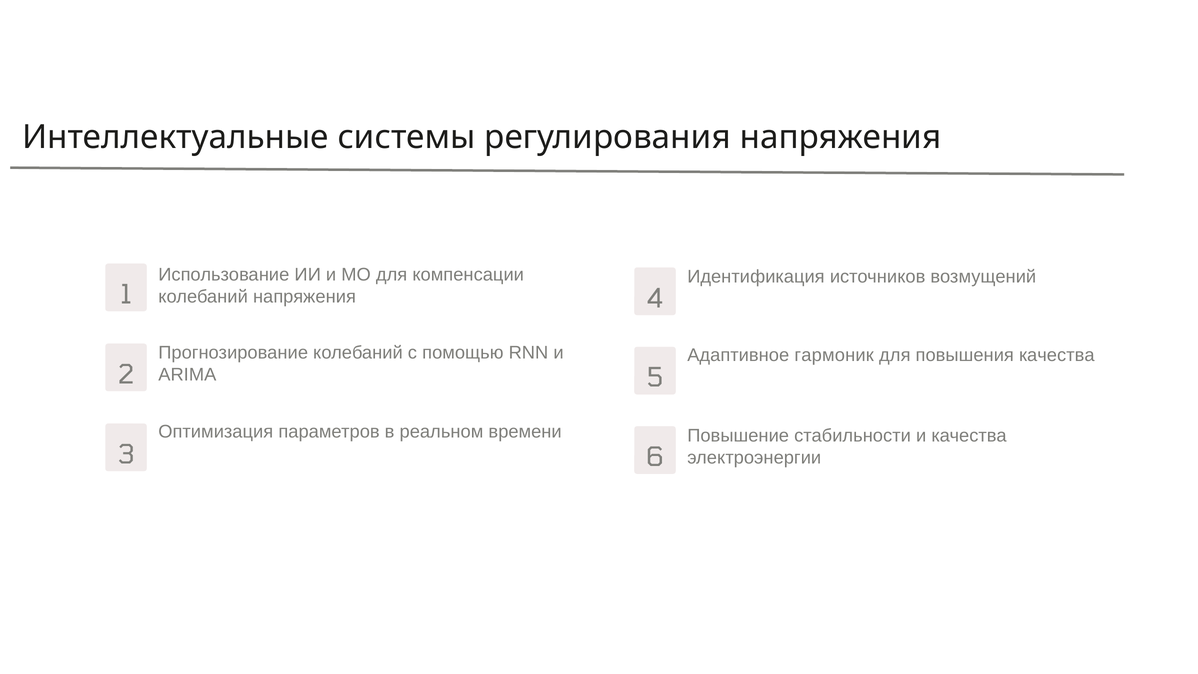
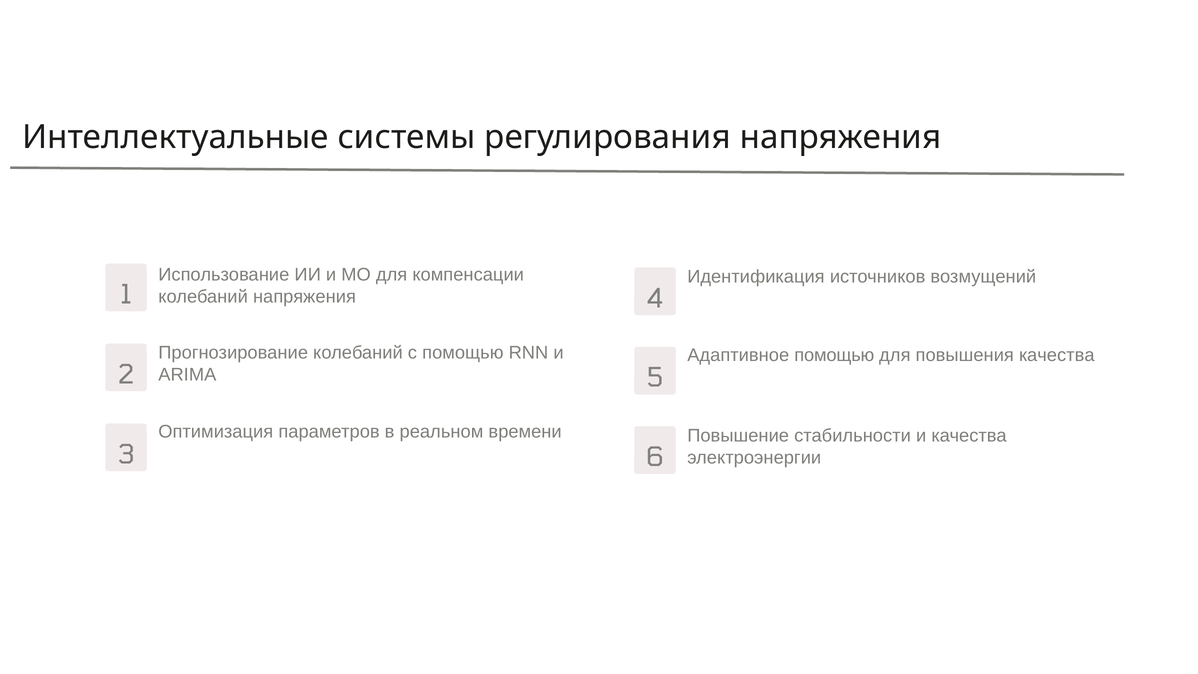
Адаптивное гармоник: гармоник -> помощью (834, 355)
